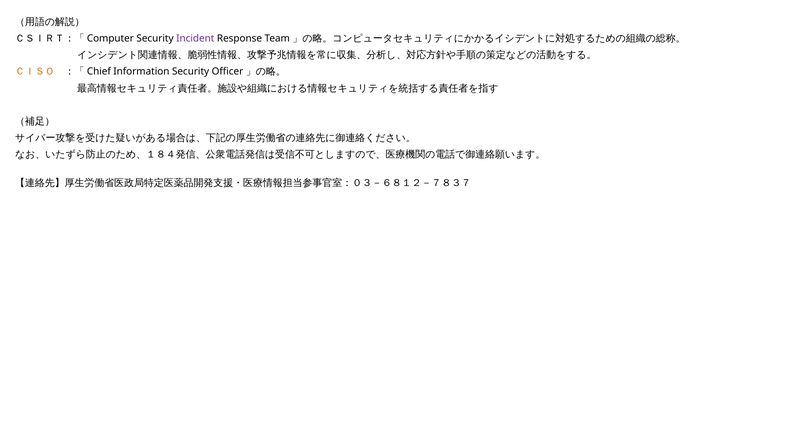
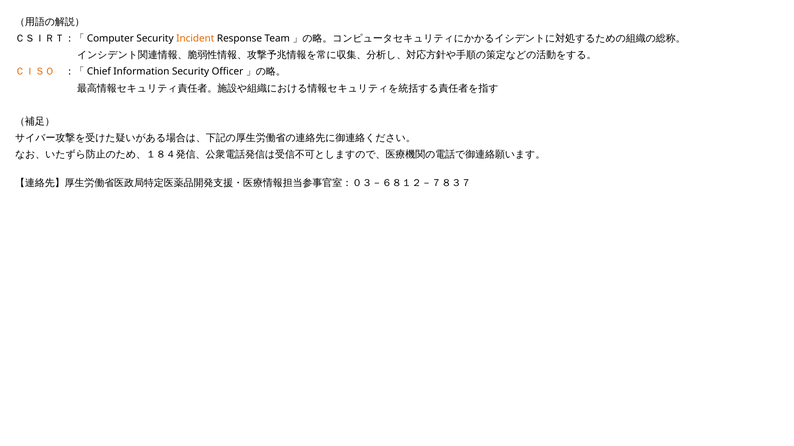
Incident colour: purple -> orange (195, 39)
